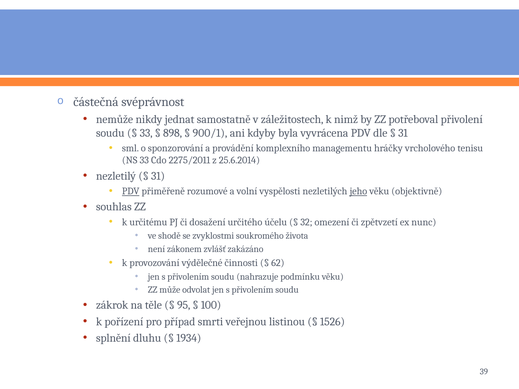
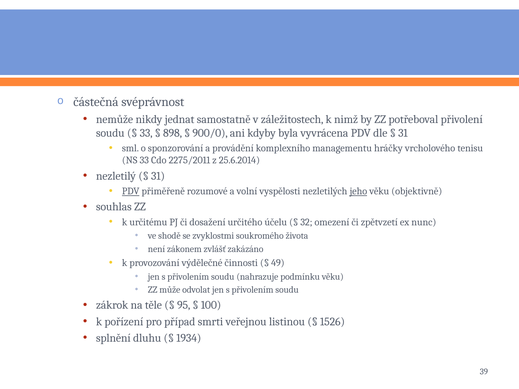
900/1: 900/1 -> 900/0 (210, 133)
62: 62 -> 49 (278, 263)
